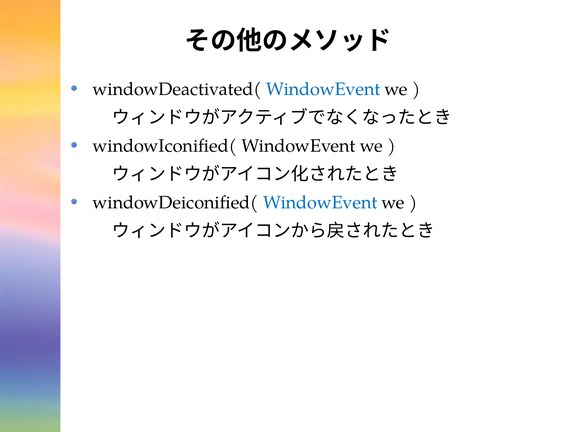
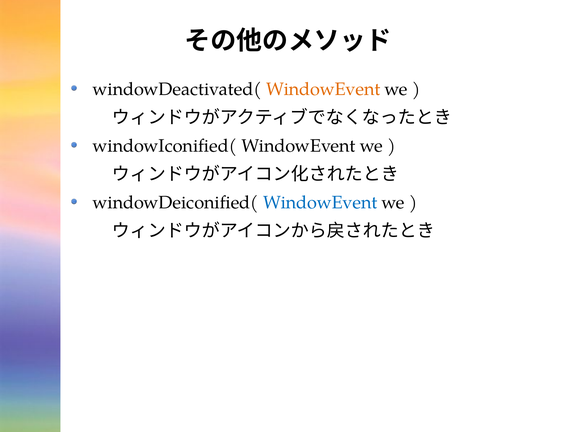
WindowEvent colour: blue -> orange (323, 89)
